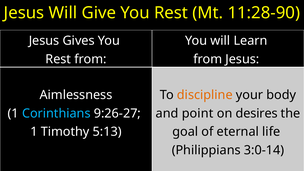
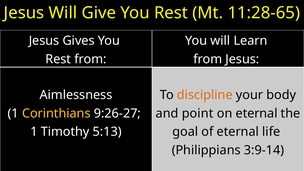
11:28-90: 11:28-90 -> 11:28-65 (264, 13)
Corinthians colour: light blue -> yellow (56, 113)
on desires: desires -> eternal (257, 113)
3:0-14: 3:0-14 -> 3:9-14 (264, 150)
